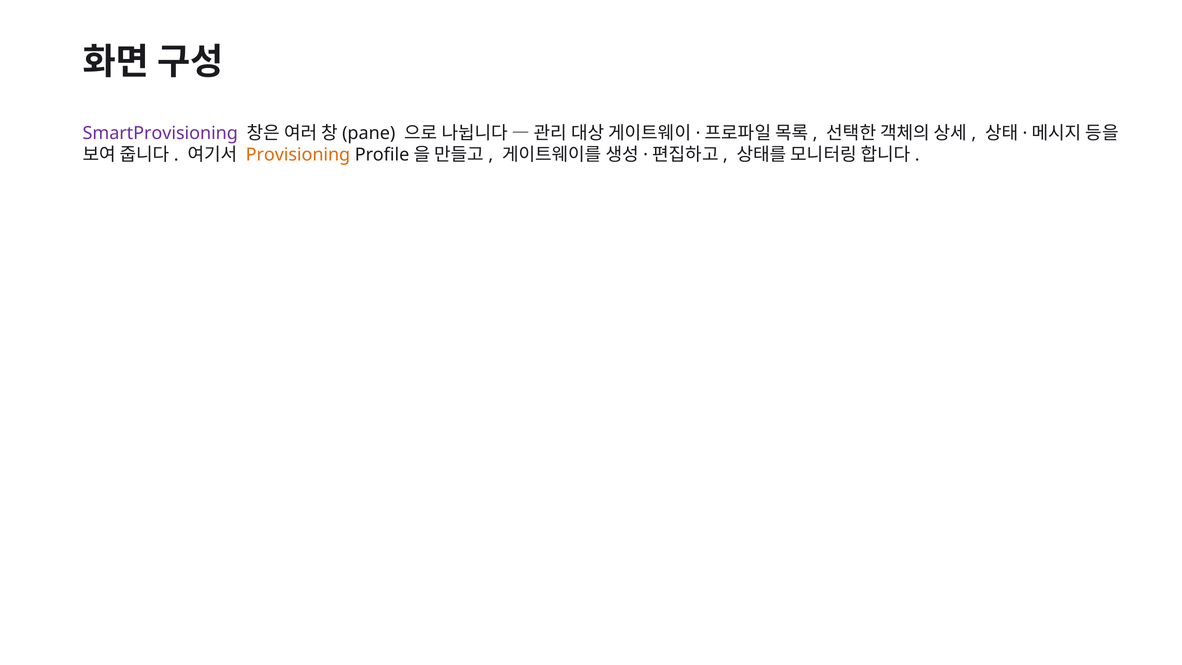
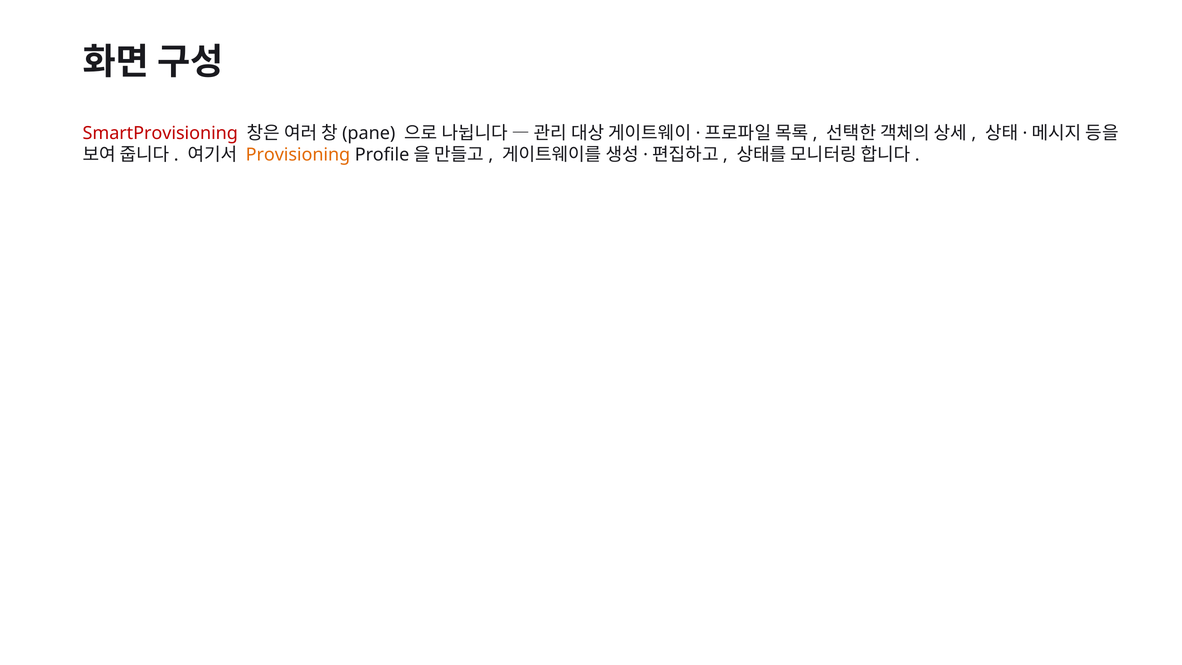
SmartProvisioning colour: purple -> red (160, 133)
